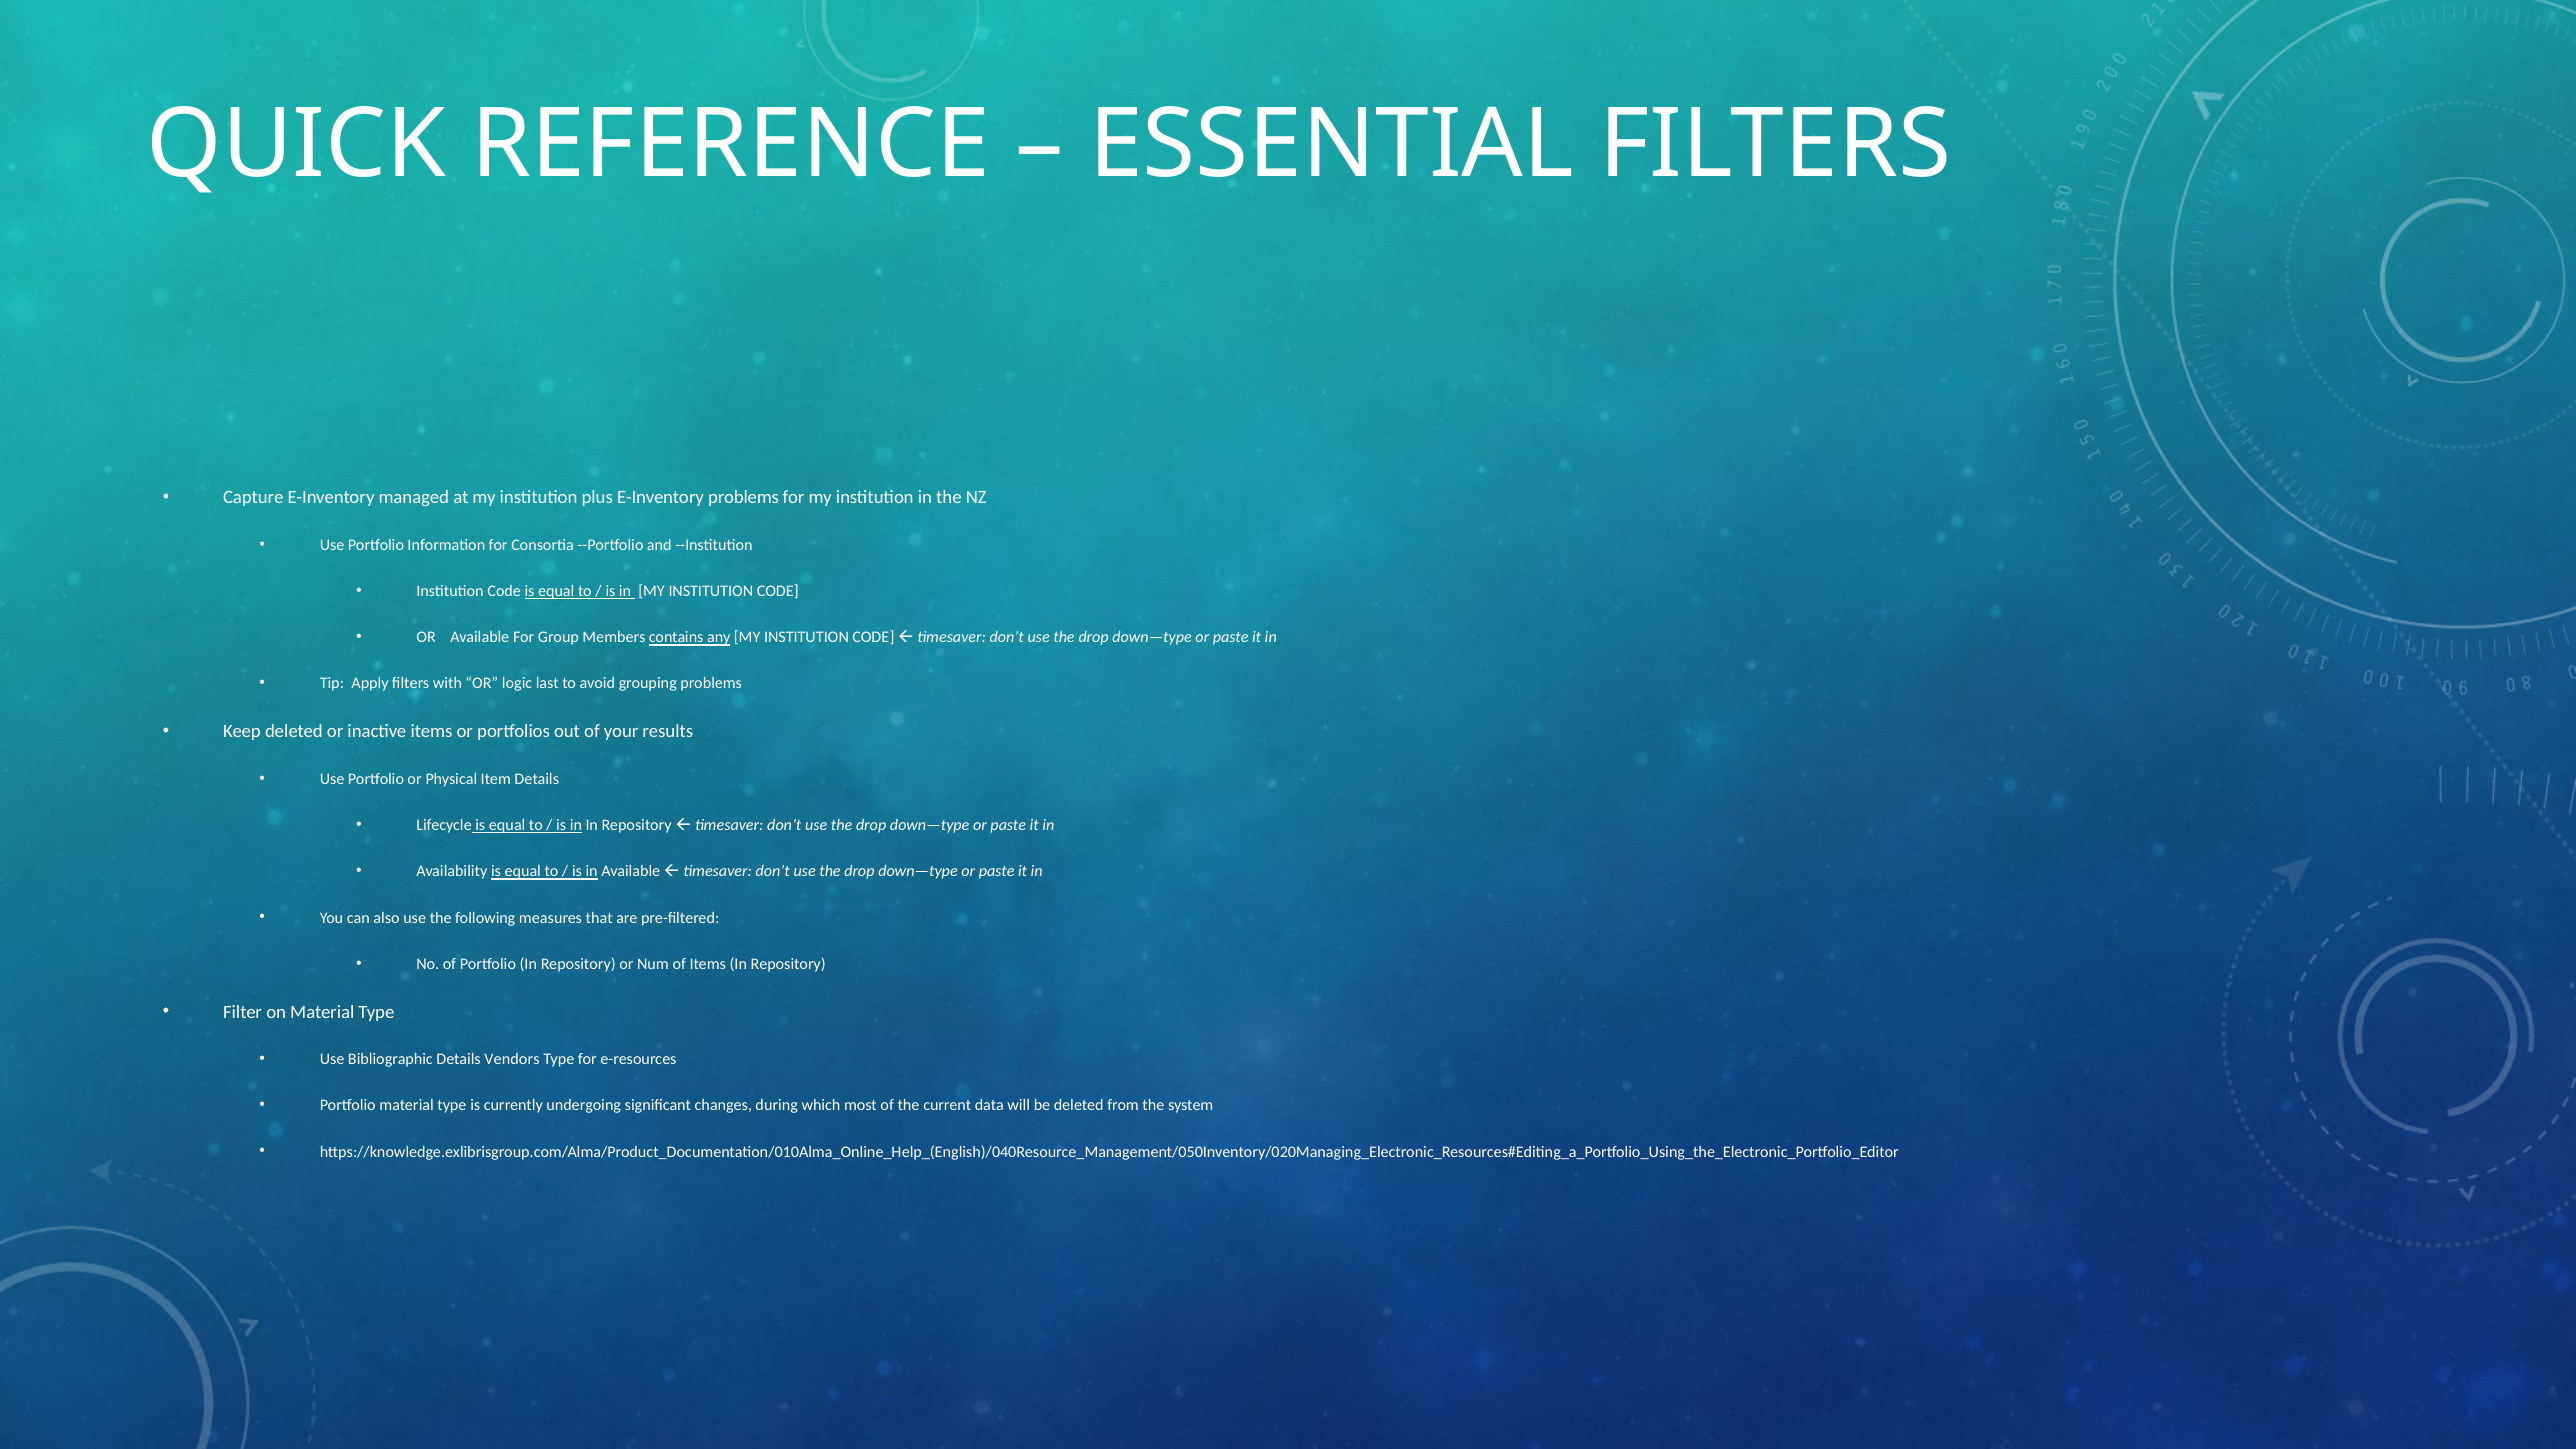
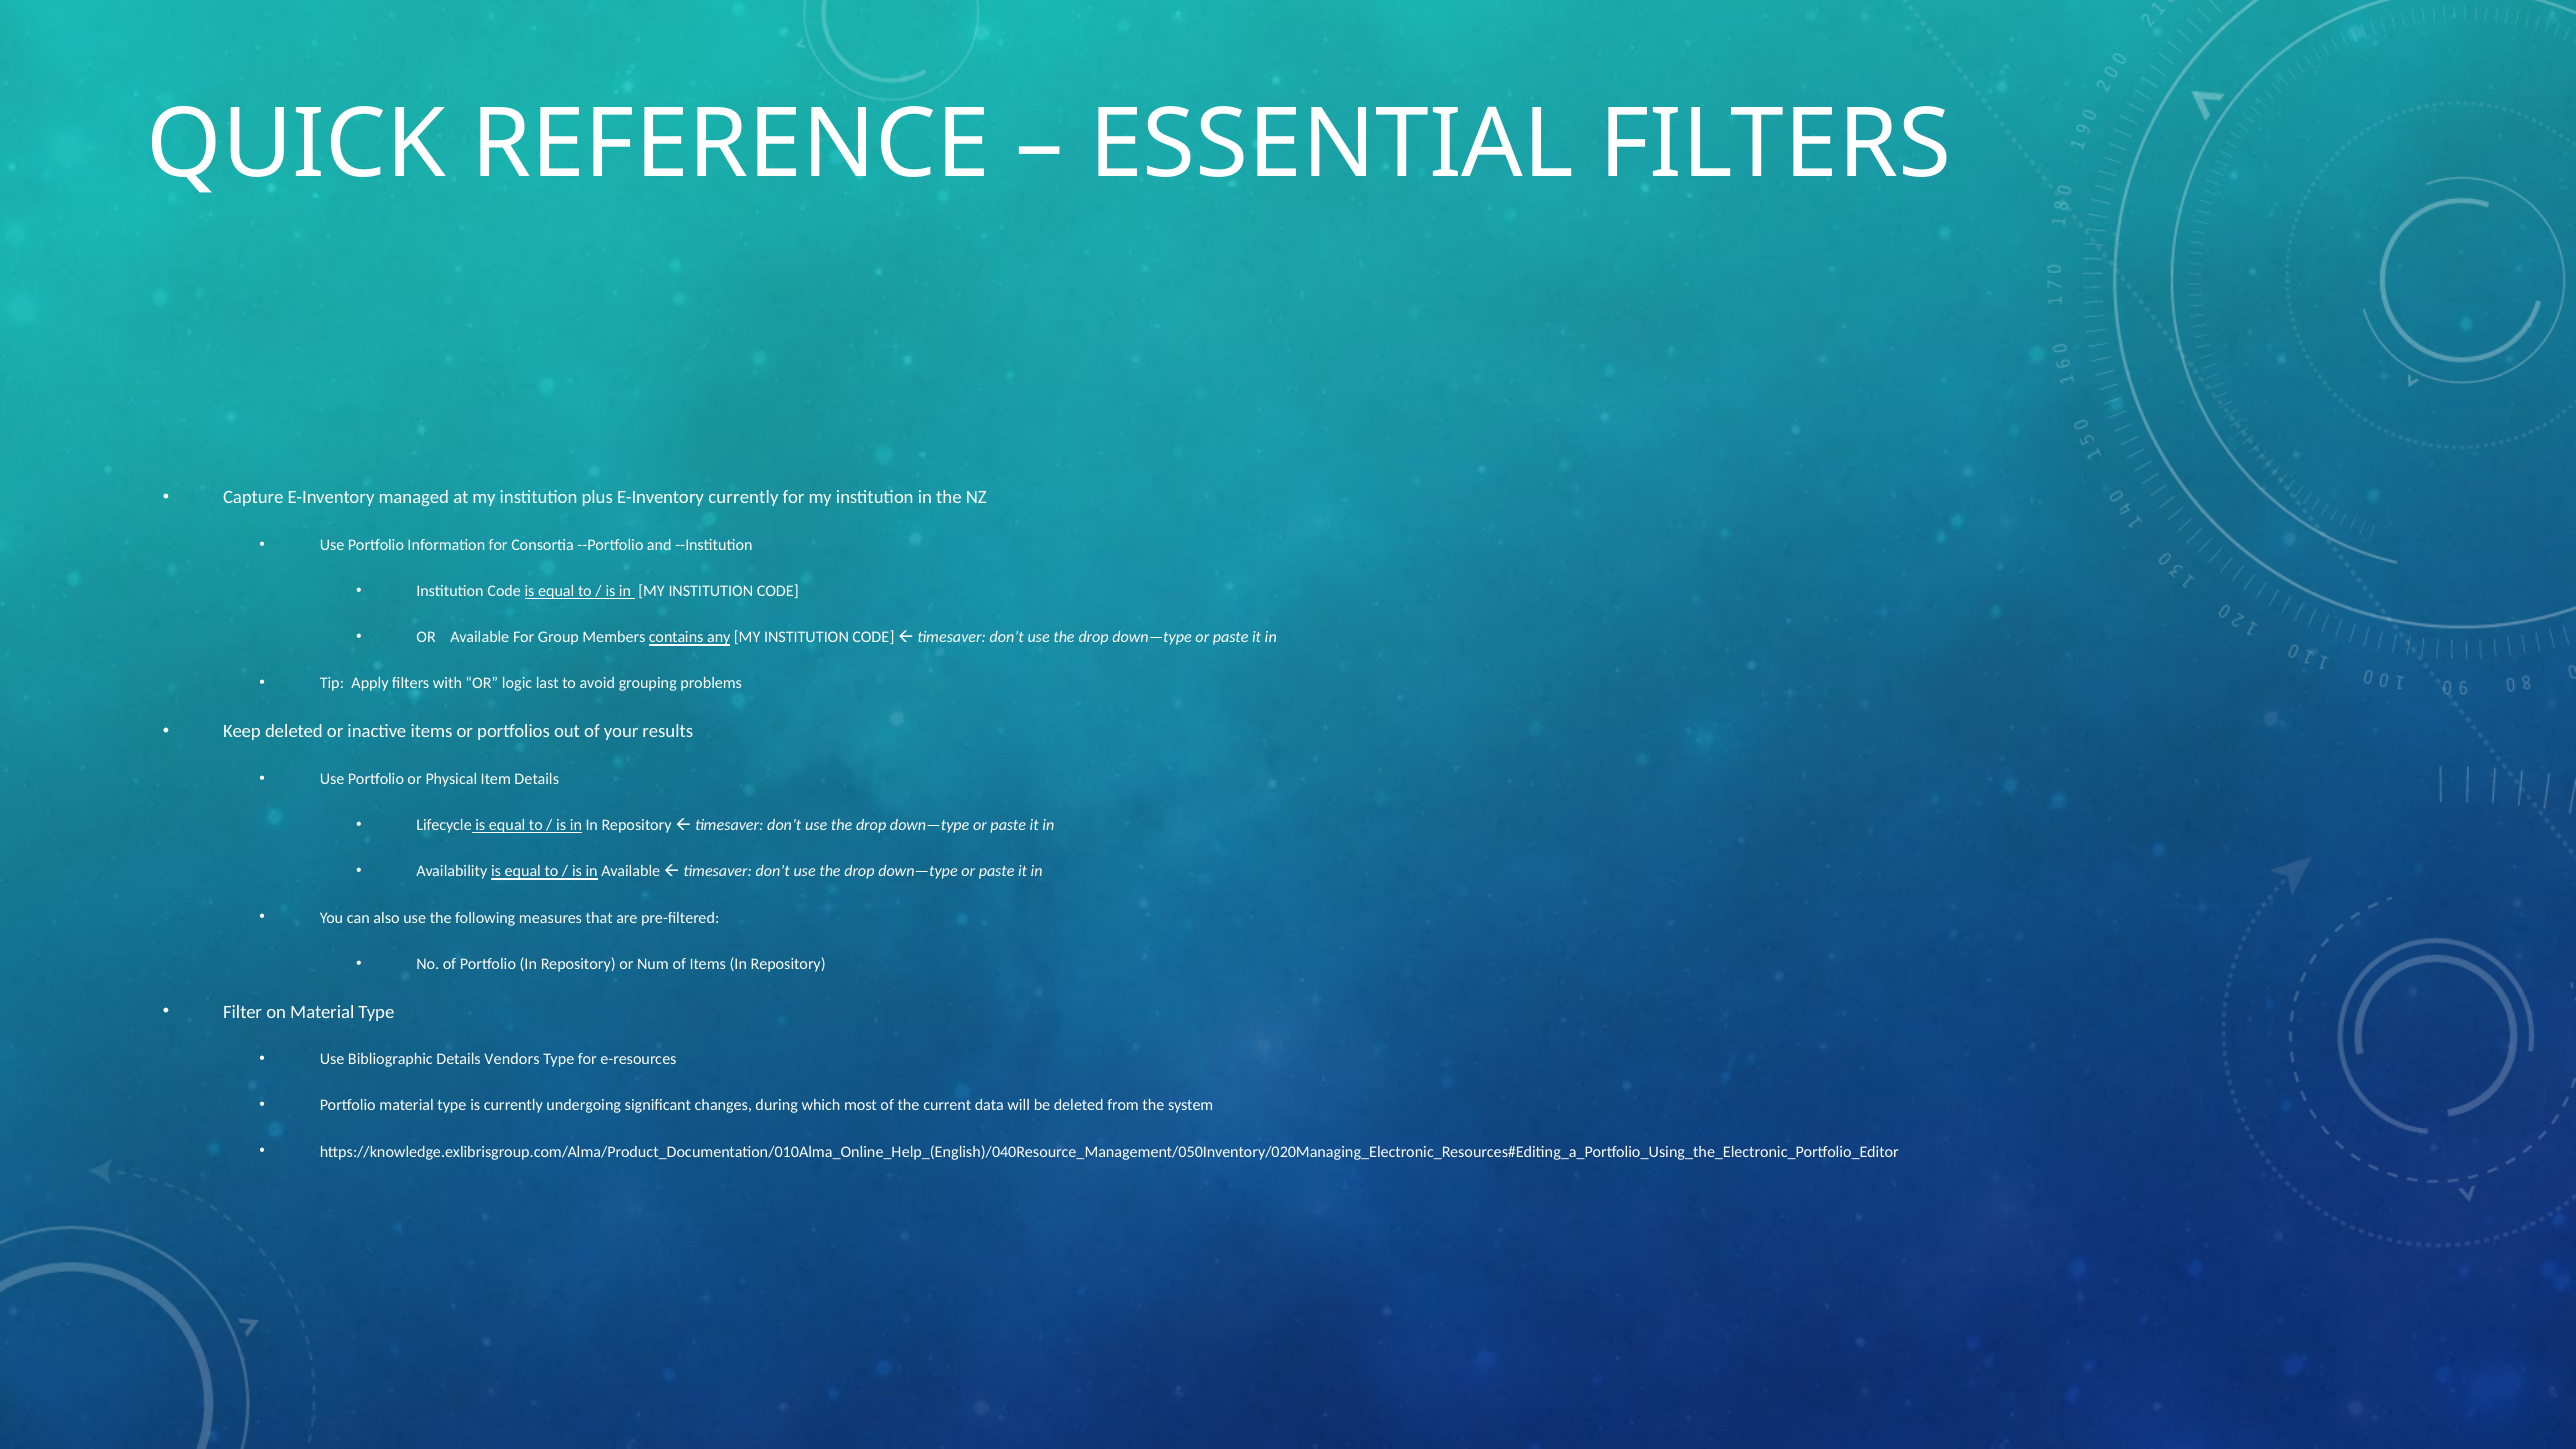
E-Inventory problems: problems -> currently (743, 498)
